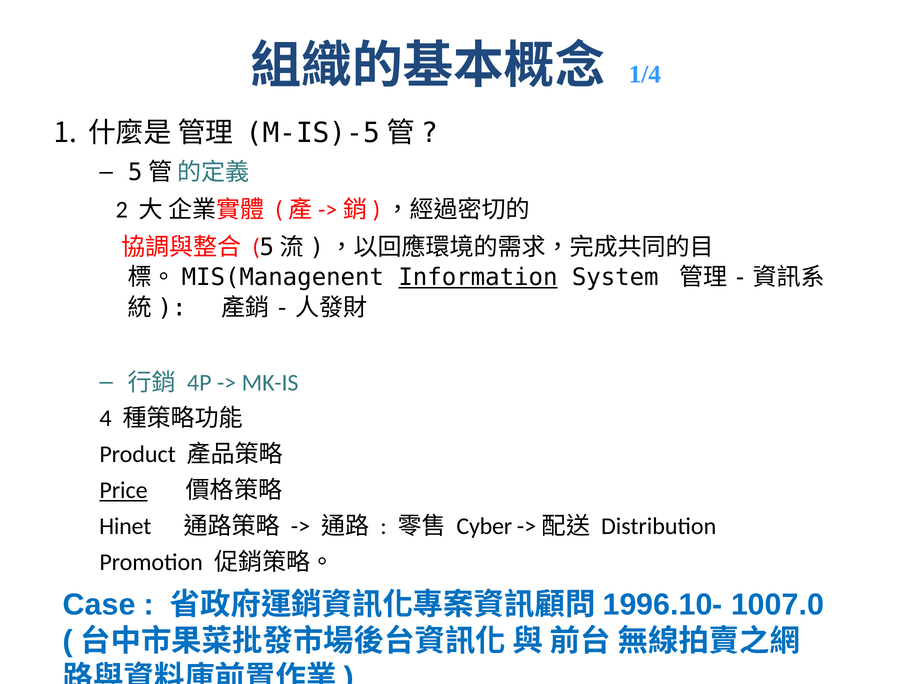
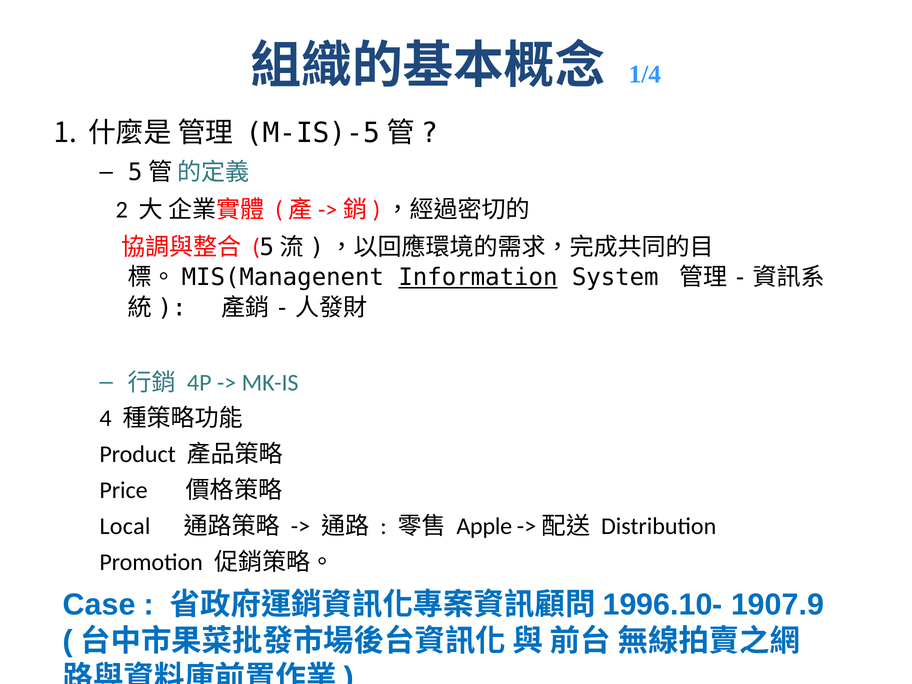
Price underline: present -> none (124, 491)
Hinet: Hinet -> Local (125, 526)
Cyber: Cyber -> Apple (484, 526)
1007.0: 1007.0 -> 1907.9 (777, 605)
